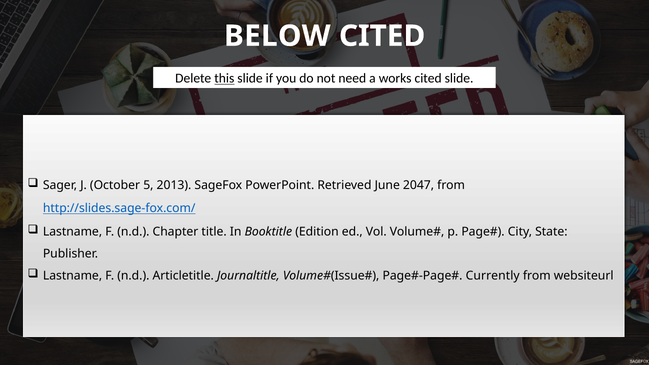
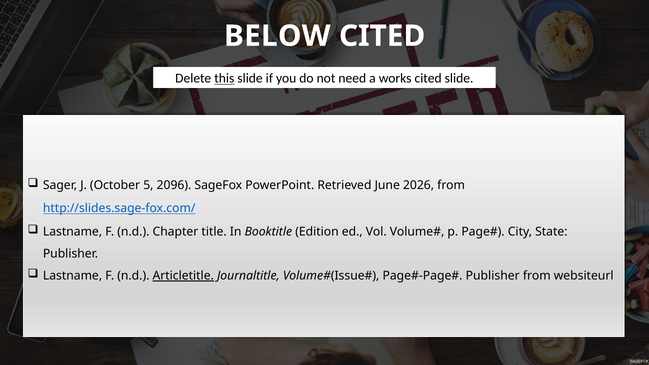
2013: 2013 -> 2096 (174, 185)
2047: 2047 -> 2026 (419, 185)
Articletitle underline: none -> present (183, 276)
Currently: Currently -> Publisher (493, 276)
